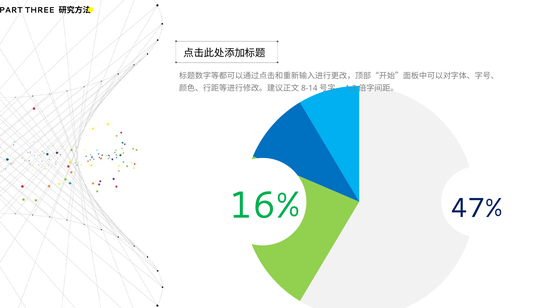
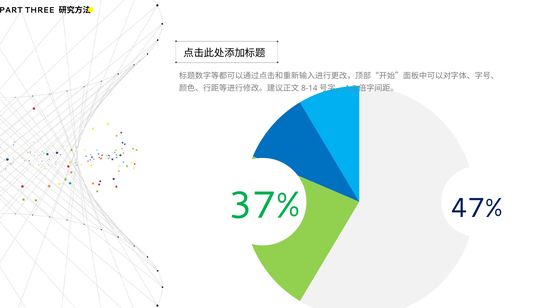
16%: 16% -> 37% (265, 205)
